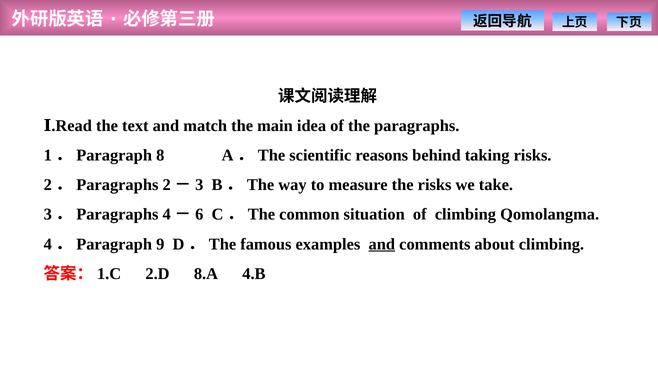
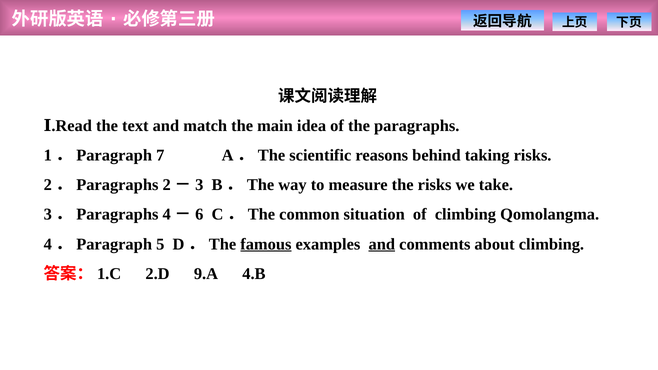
8: 8 -> 7 (160, 155)
9: 9 -> 5 (160, 244)
famous underline: none -> present (266, 244)
8.A: 8.A -> 9.A (206, 274)
